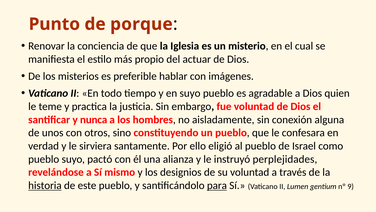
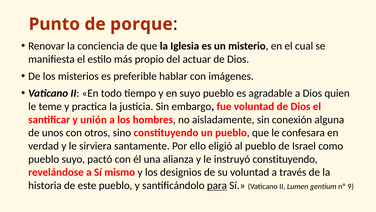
nunca: nunca -> unión (94, 119)
instruyó perplejidades: perplejidades -> constituyendo (285, 159)
historia underline: present -> none (45, 185)
